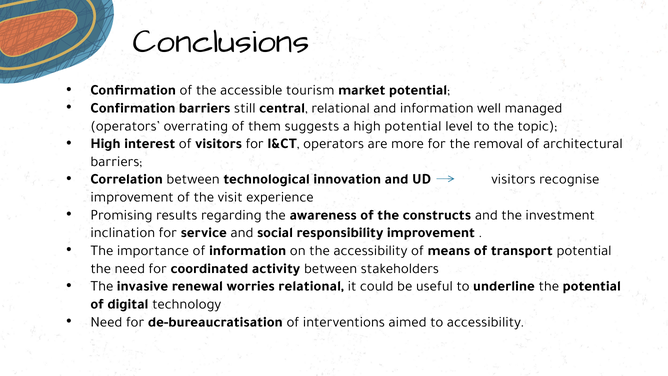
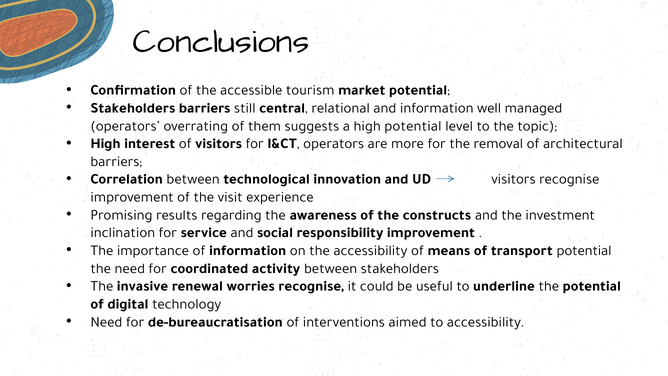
Confirmation: Confirmation -> Stakeholders (133, 108)
worries relational: relational -> recognise (311, 286)
